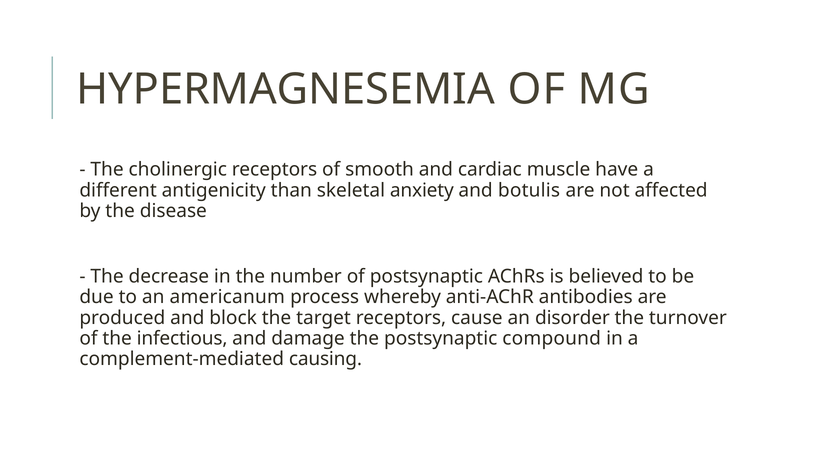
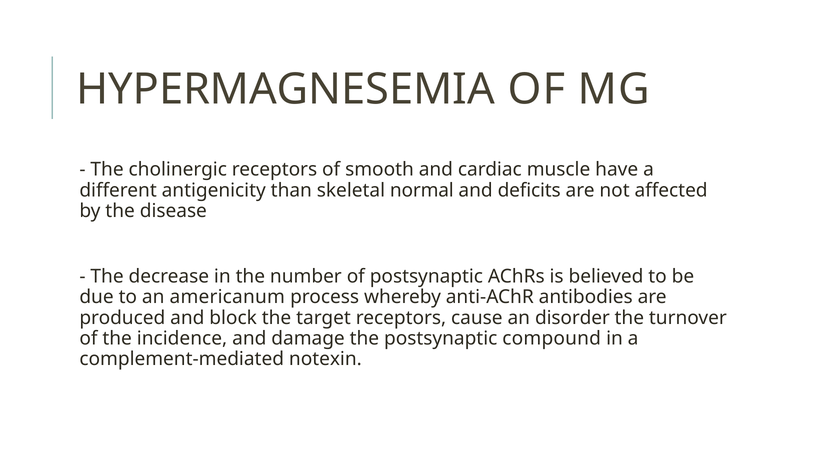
anxiety: anxiety -> normal (422, 190)
botulis: botulis -> deficits (529, 190)
infectious: infectious -> incidence (182, 338)
causing: causing -> notexin (325, 359)
